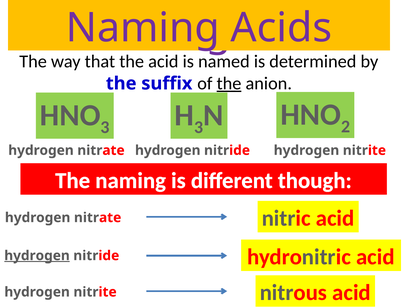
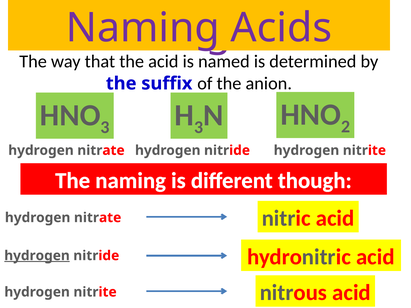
the underline: present -> none (229, 84)
